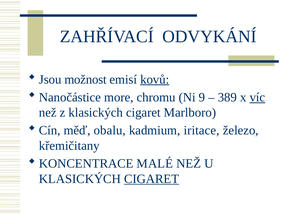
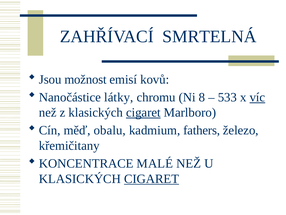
ODVYKÁNÍ: ODVYKÁNÍ -> SMRTELNÁ (209, 37)
kovů underline: present -> none (155, 79)
more: more -> látky (119, 97)
9: 9 -> 8 (202, 97)
389: 389 -> 533 (227, 97)
cigaret underline: none -> present (143, 112)
iritace: iritace -> fathers (202, 130)
